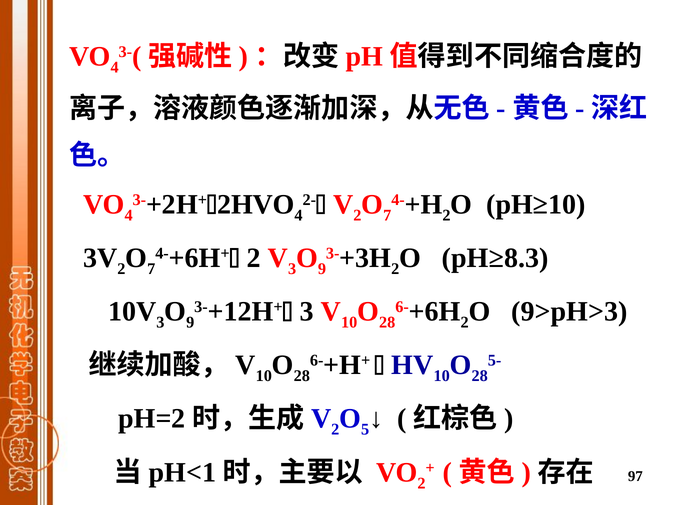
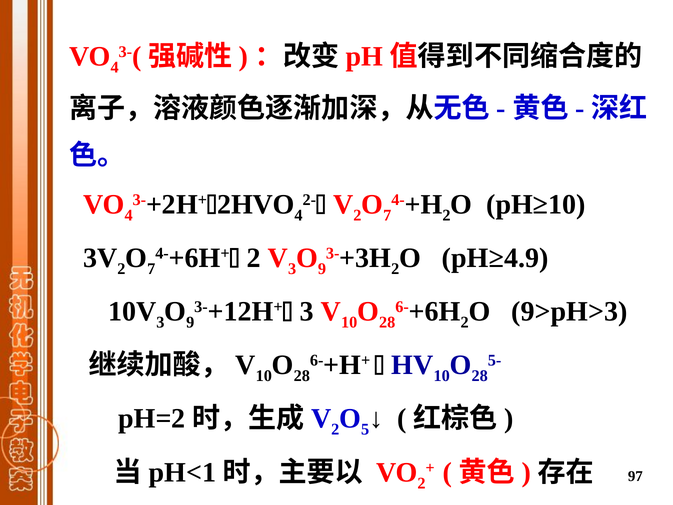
pH≥8.3: pH≥8.3 -> pH≥4.9 (495, 258)
